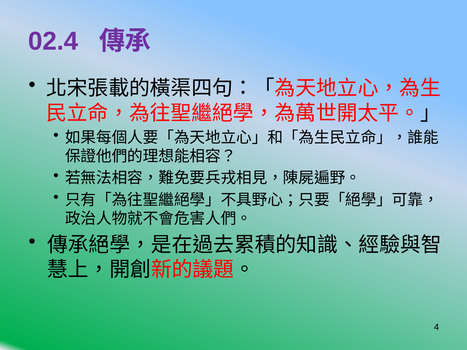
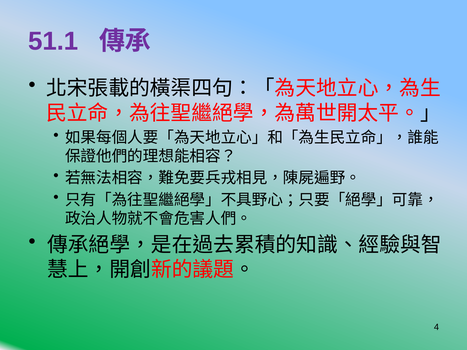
02.4: 02.4 -> 51.1 (53, 41)
